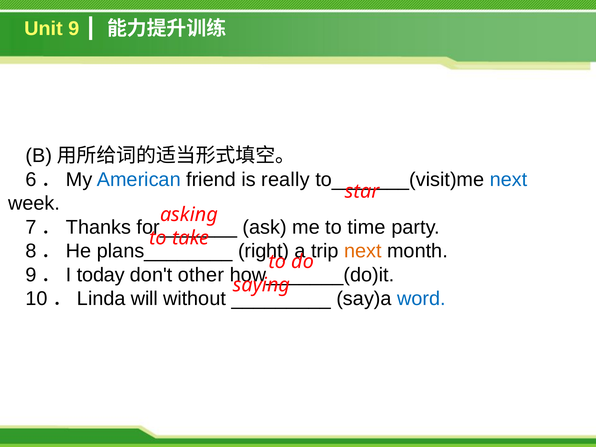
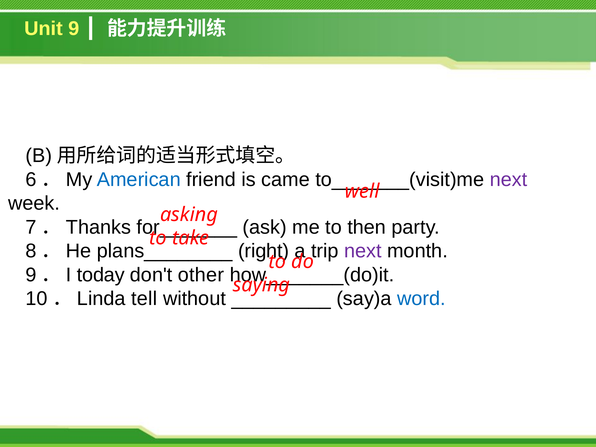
really: really -> came (286, 180)
next colour: blue -> purple (509, 180)
star: star -> well (362, 191)
time: time -> then (367, 227)
next colour: orange -> purple (363, 251)
will: will -> tell (144, 299)
